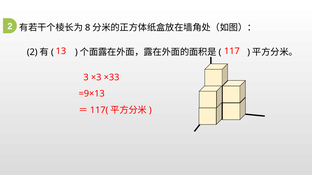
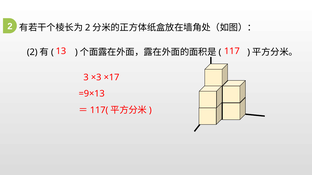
8: 8 -> 2 (88, 28)
×33: ×33 -> ×17 (112, 78)
